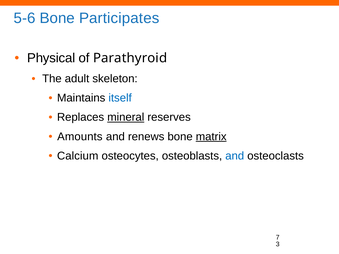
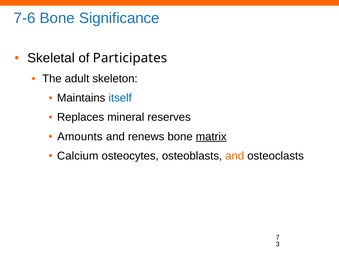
5-6: 5-6 -> 7-6 (25, 18)
Participates: Participates -> Significance (119, 18)
Physical: Physical -> Skeletal (51, 58)
Parathyroid: Parathyroid -> Participates (130, 58)
mineral underline: present -> none (126, 117)
and colour: blue -> orange (235, 156)
